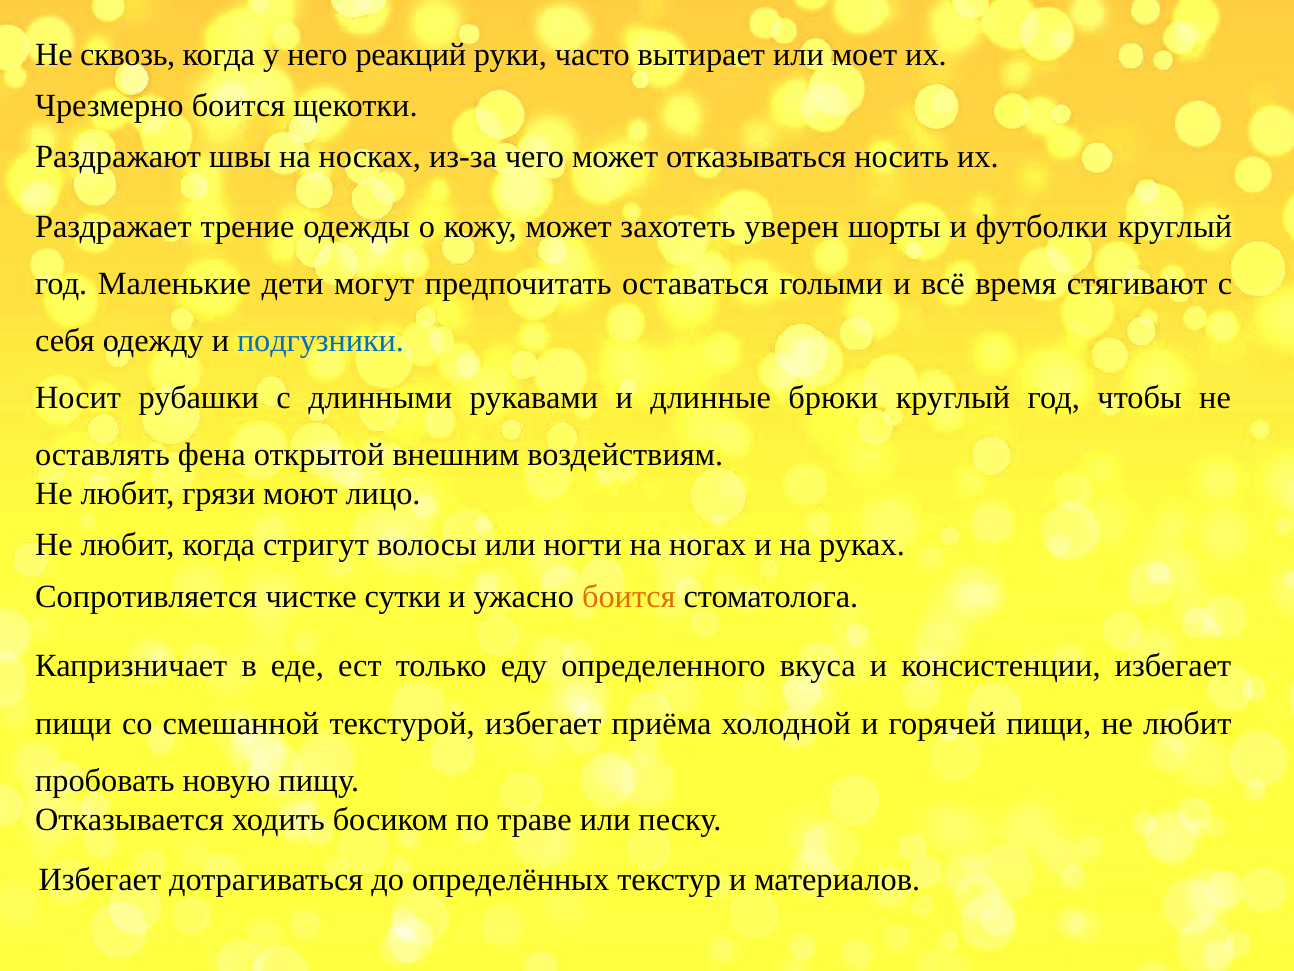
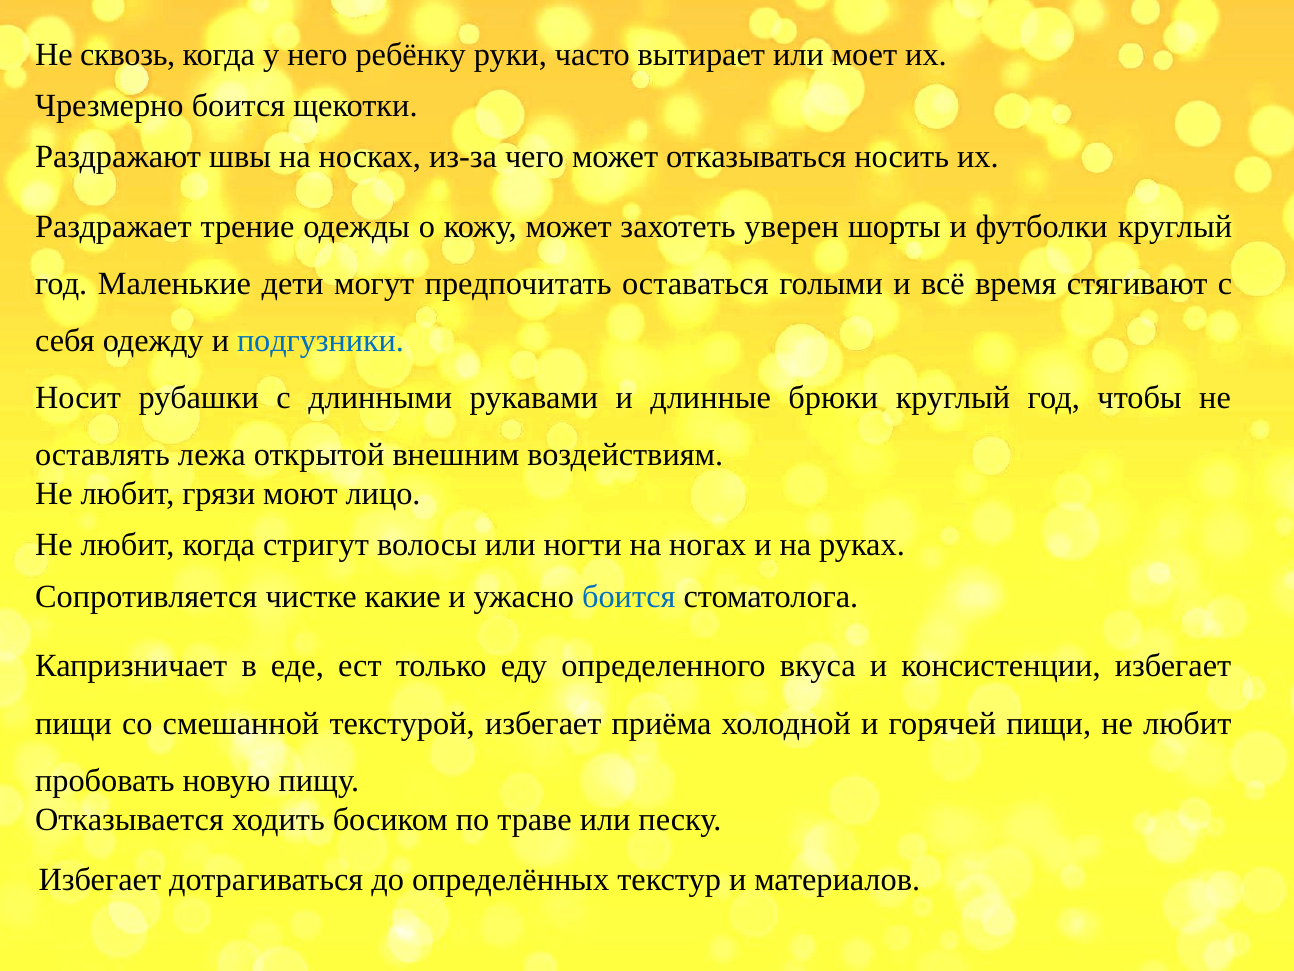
реакций: реакций -> ребёнку (411, 55)
фена: фена -> лежа (212, 454)
сутки: сутки -> какие (403, 596)
боится colour: orange -> blue (629, 596)
